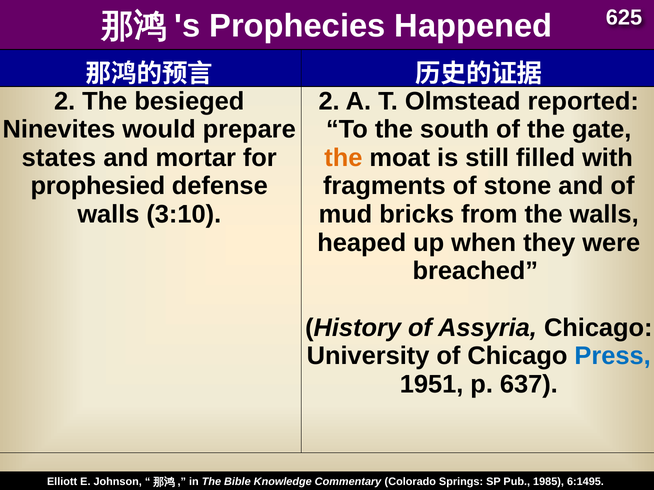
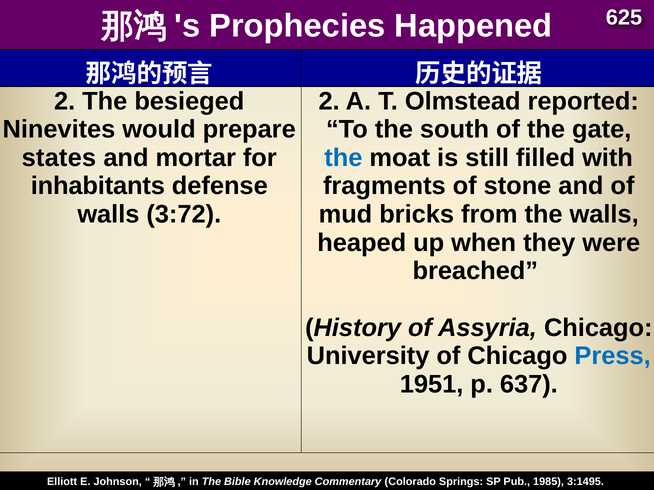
the colour: orange -> blue (343, 158)
prophesied: prophesied -> inhabitants (98, 186)
3:10: 3:10 -> 3:72 (184, 215)
6:1495: 6:1495 -> 3:1495 (585, 482)
